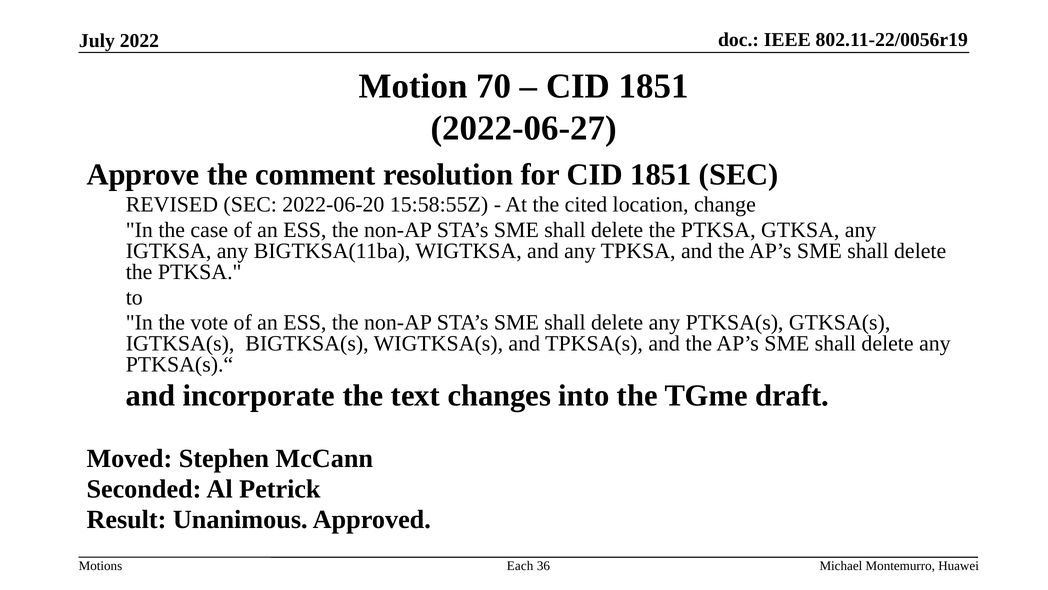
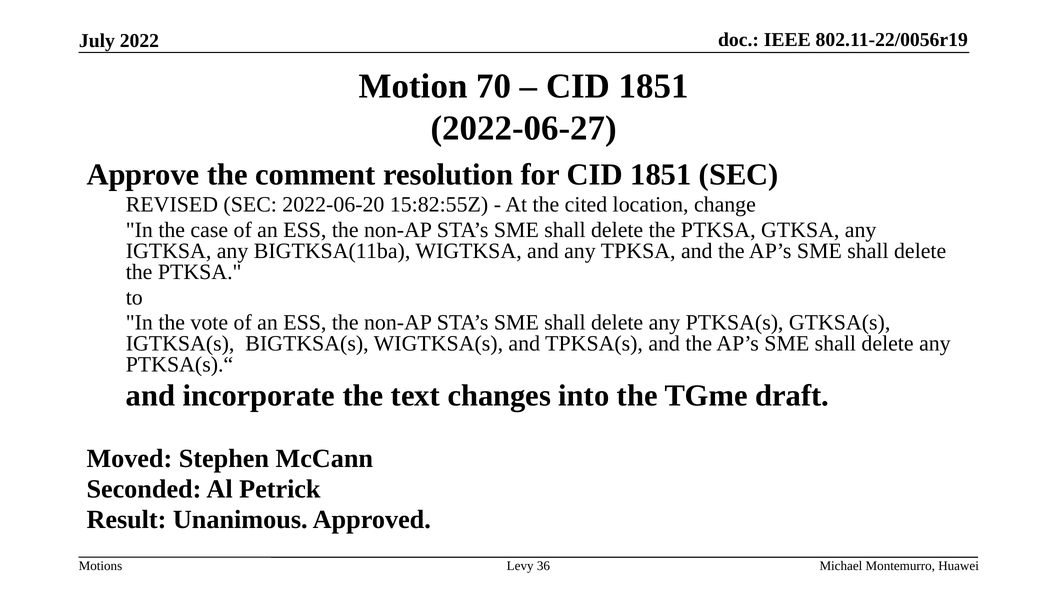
15:58:55Z: 15:58:55Z -> 15:82:55Z (439, 204)
Each: Each -> Levy (520, 565)
